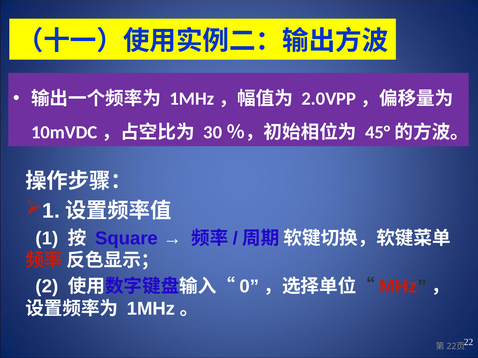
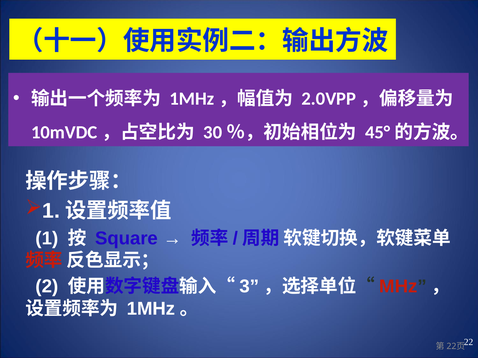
0: 0 -> 3 (249, 287)
